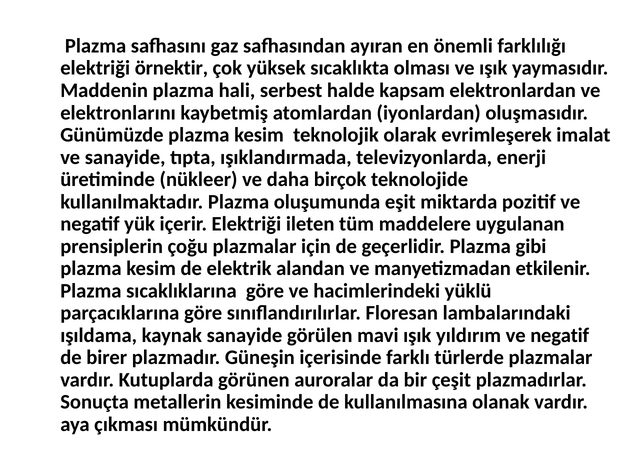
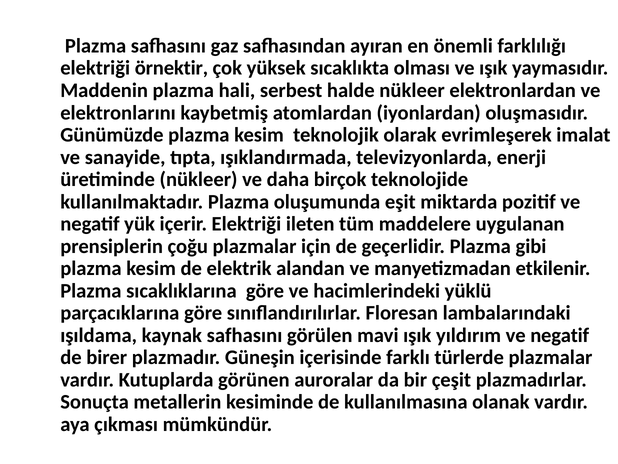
halde kapsam: kapsam -> nükleer (412, 90)
kaynak sanayide: sanayide -> safhasını (244, 335)
